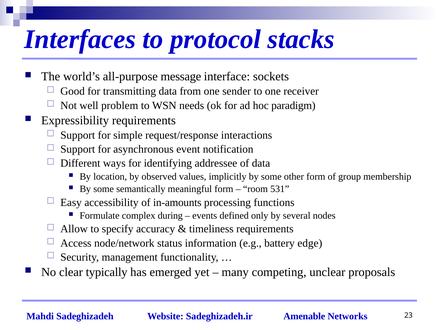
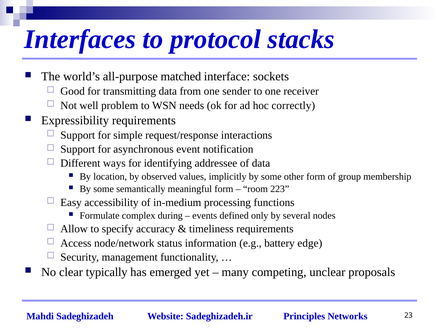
message: message -> matched (181, 76)
paradigm: paradigm -> correctly (293, 105)
531: 531 -> 223 (280, 189)
in-amounts: in-amounts -> in-medium (177, 202)
Amenable: Amenable -> Principles (304, 316)
